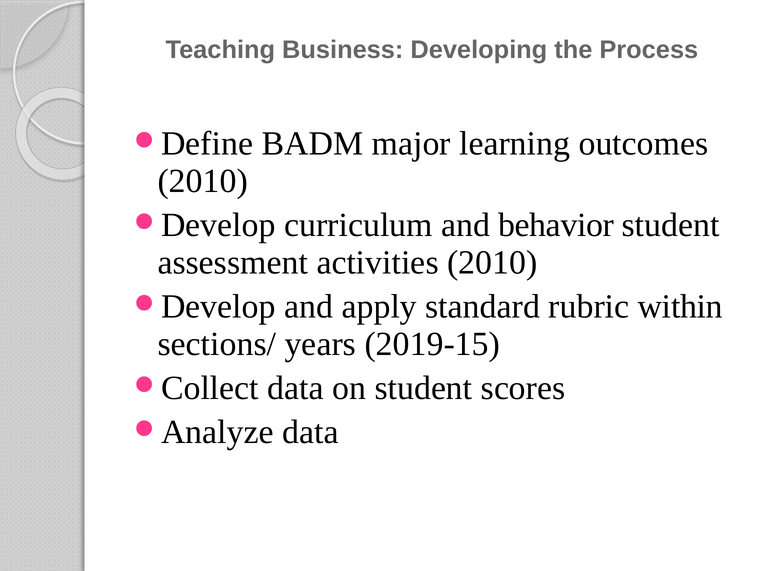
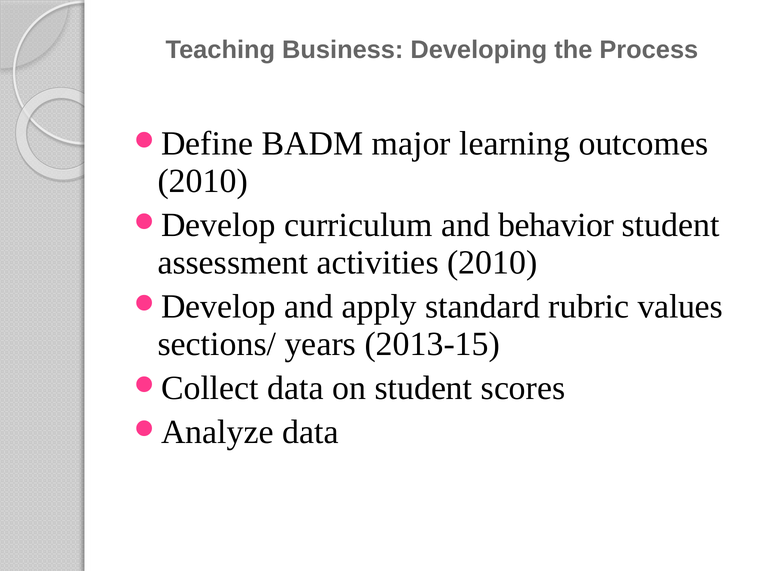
within: within -> values (680, 307)
2019-15: 2019-15 -> 2013-15 (432, 344)
